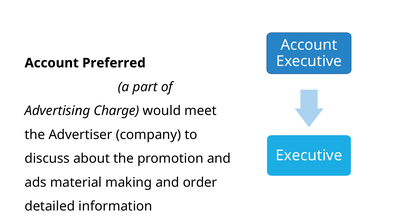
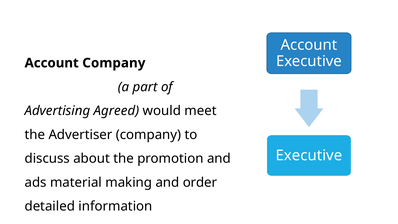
Account Preferred: Preferred -> Company (114, 63)
Charge: Charge -> Agreed (116, 111)
